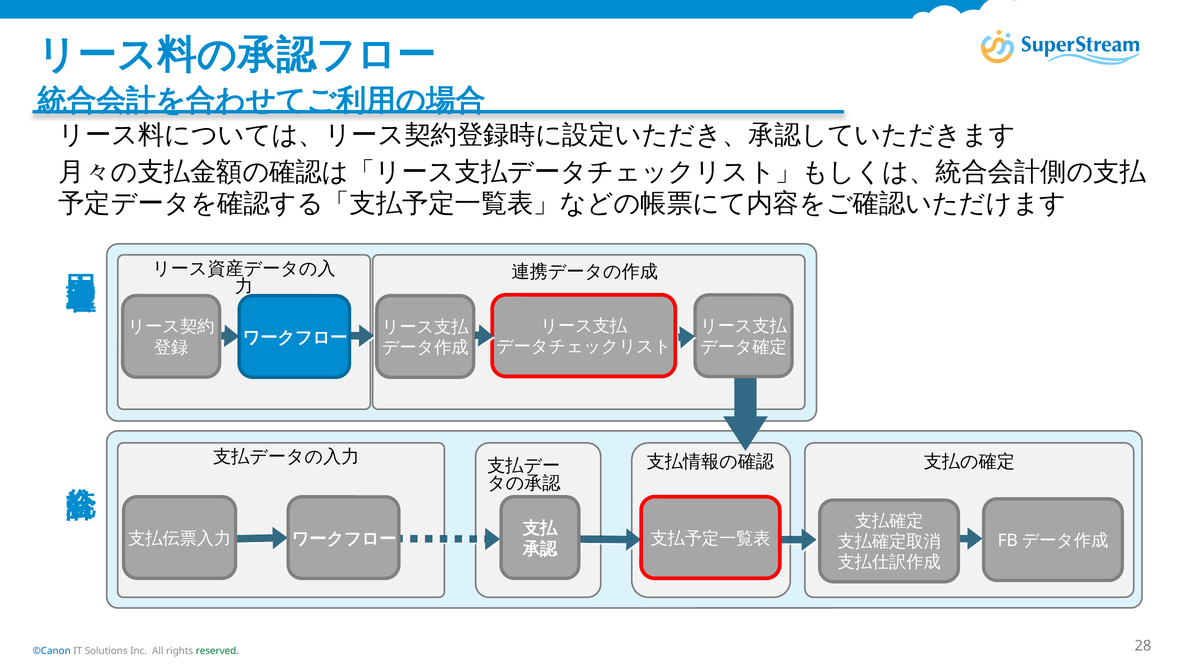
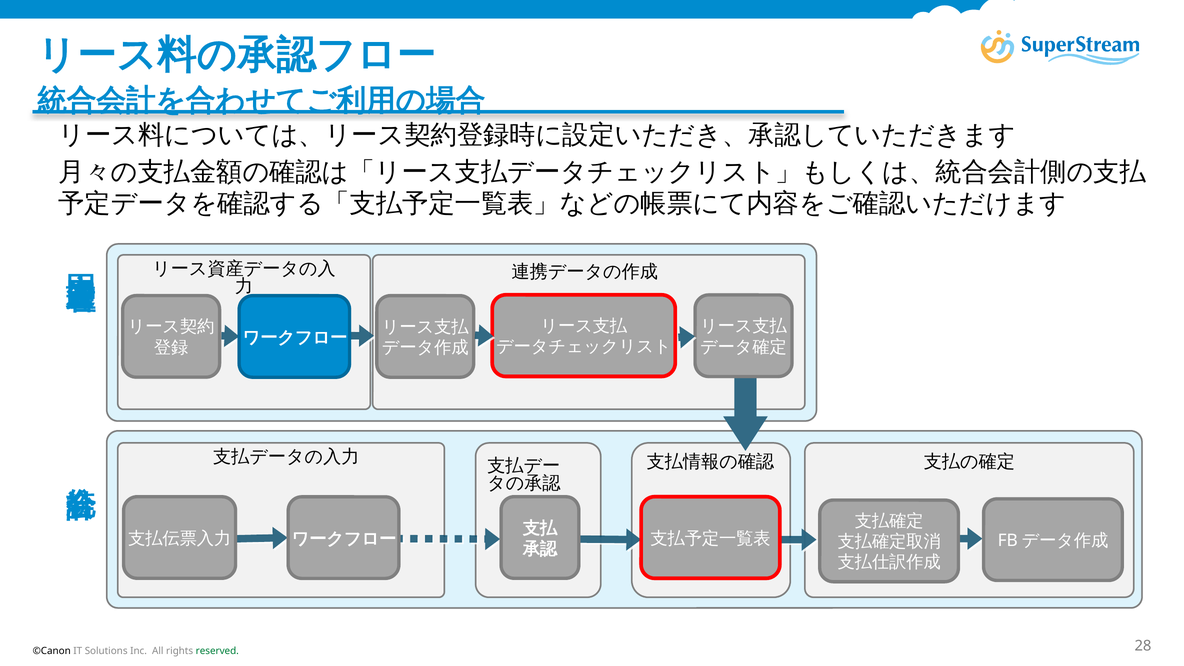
©Canon colour: blue -> black (52, 651)
